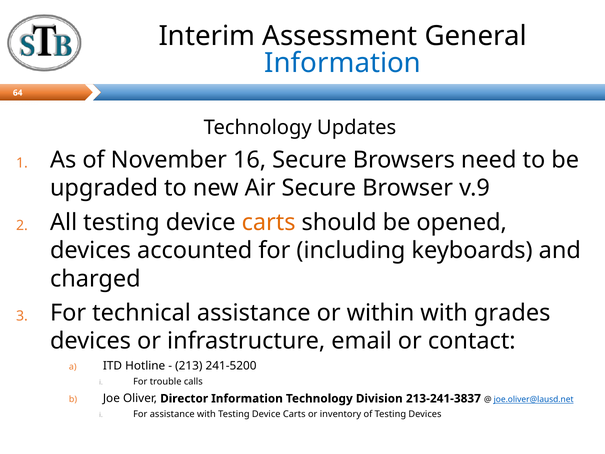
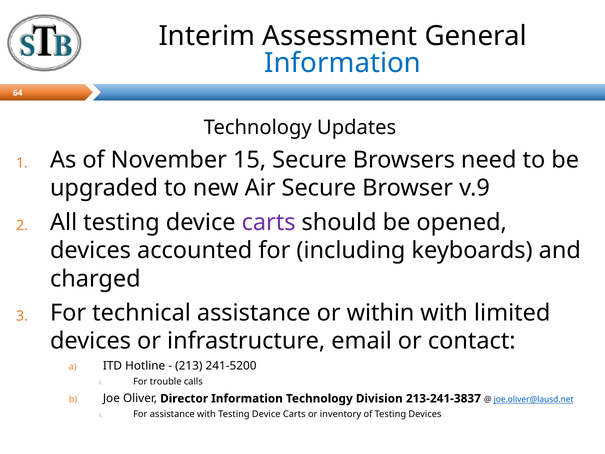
16: 16 -> 15 (250, 160)
carts colour: orange -> purple (269, 222)
grades: grades -> limited (512, 313)
